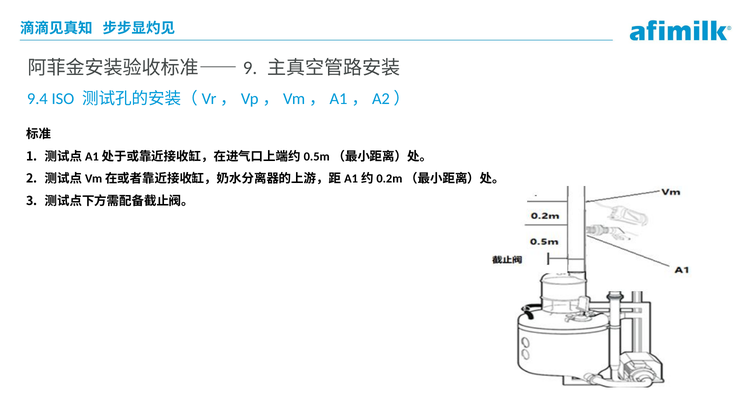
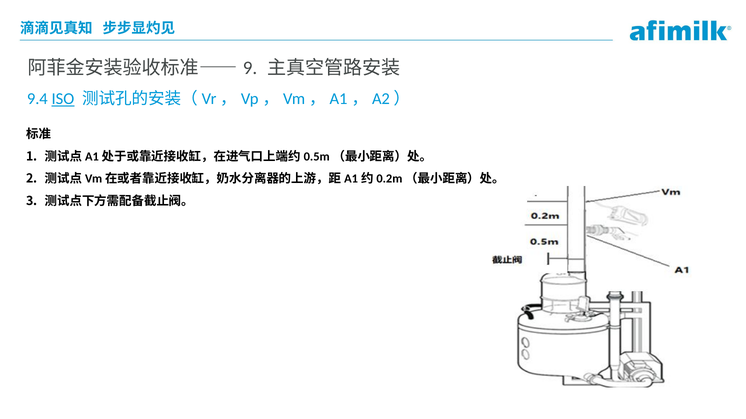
ISO underline: none -> present (63, 99)
